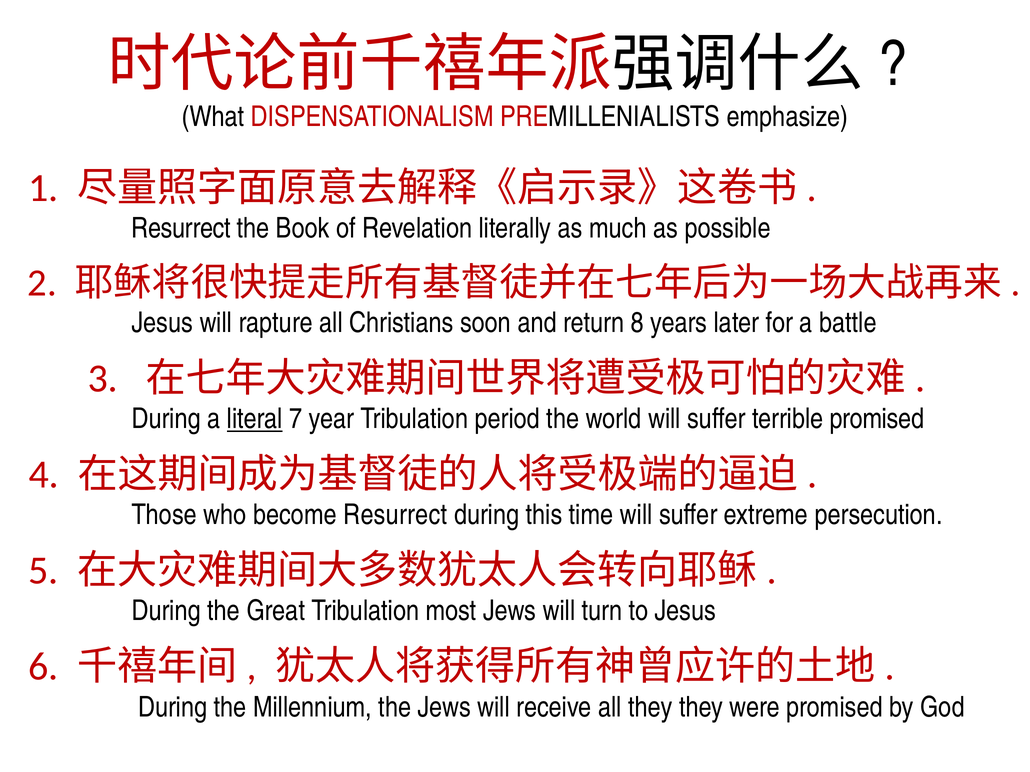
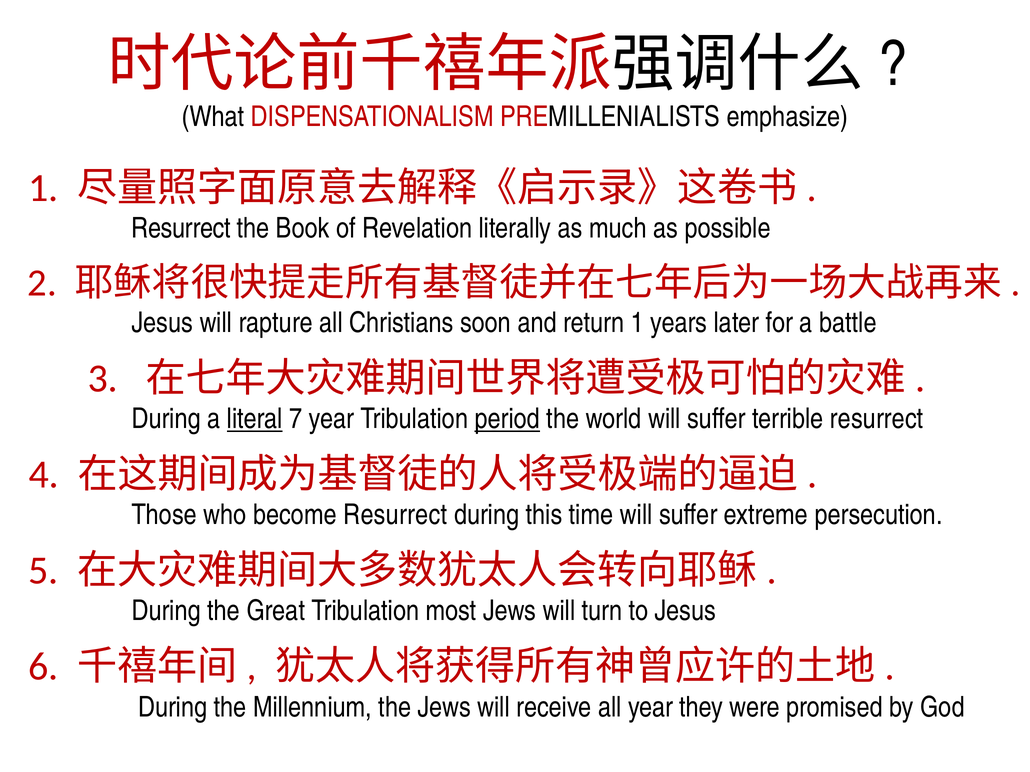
return 8: 8 -> 1 (637, 323)
period underline: none -> present (507, 419)
terrible promised: promised -> resurrect (877, 419)
all they: they -> year (650, 708)
